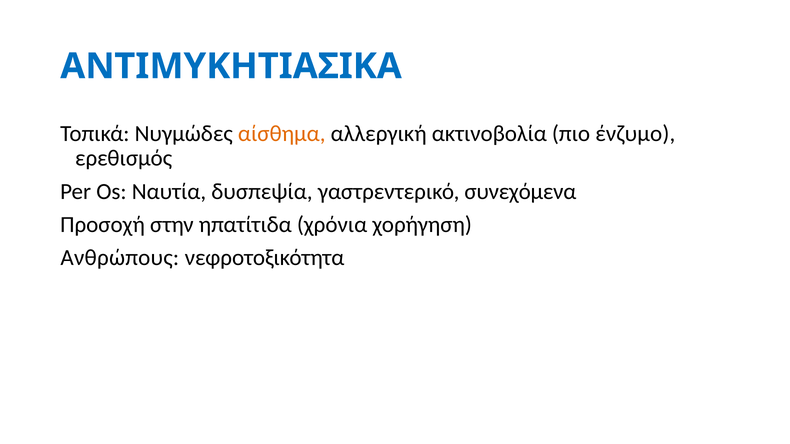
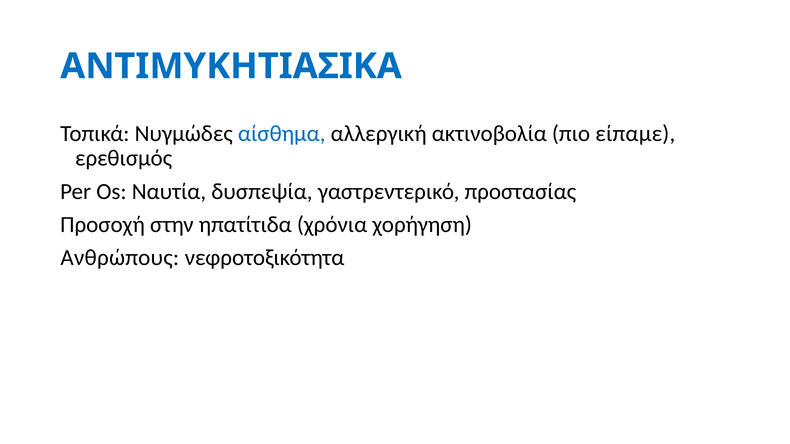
αίσθημα colour: orange -> blue (282, 134)
ένζυμο: ένζυμο -> είπαμε (635, 134)
συνεχόμενα: συνεχόμενα -> προστασίας (520, 192)
